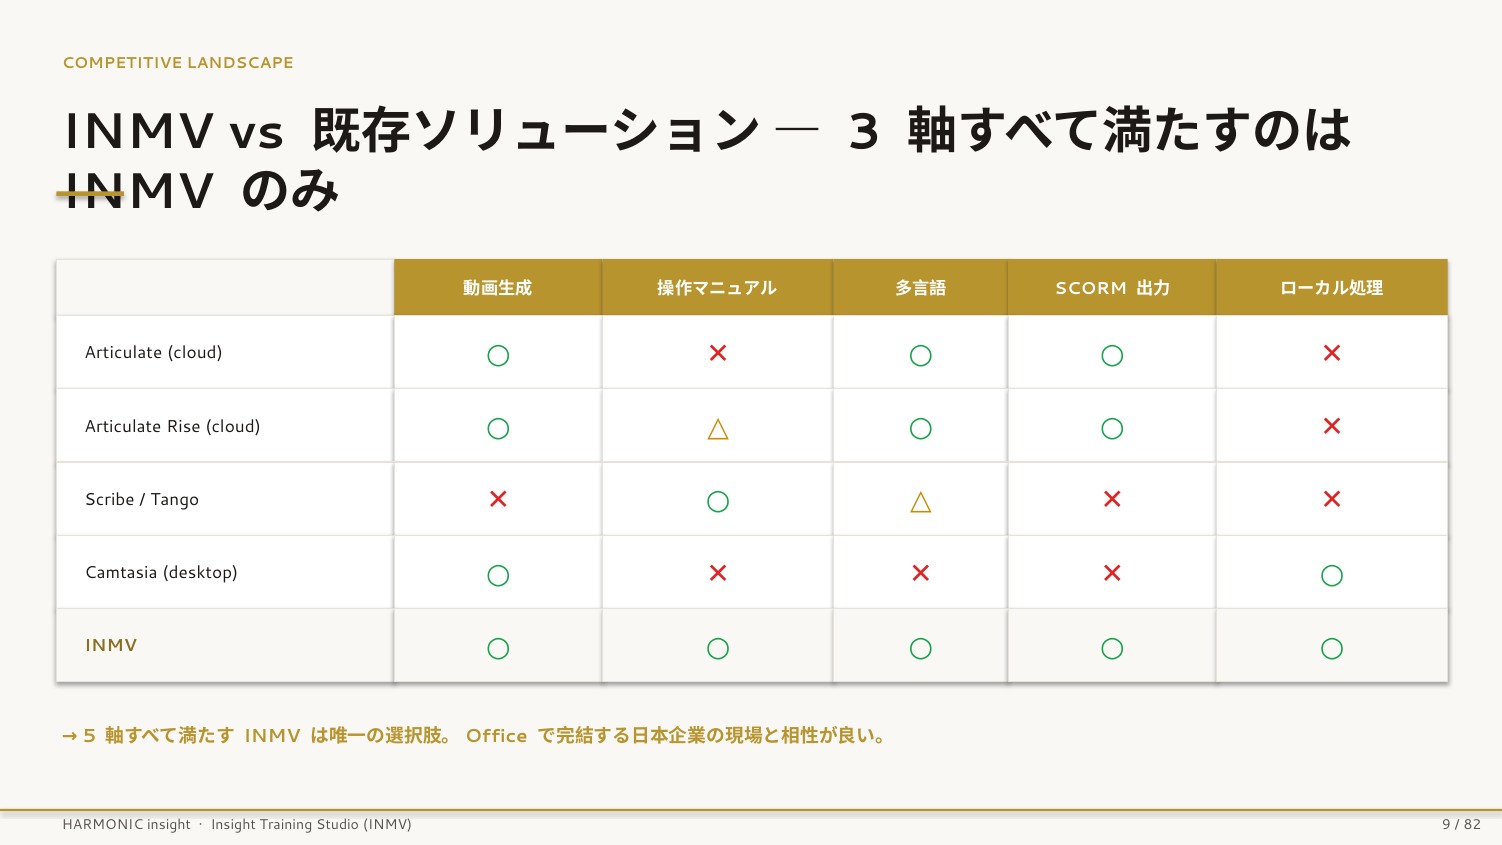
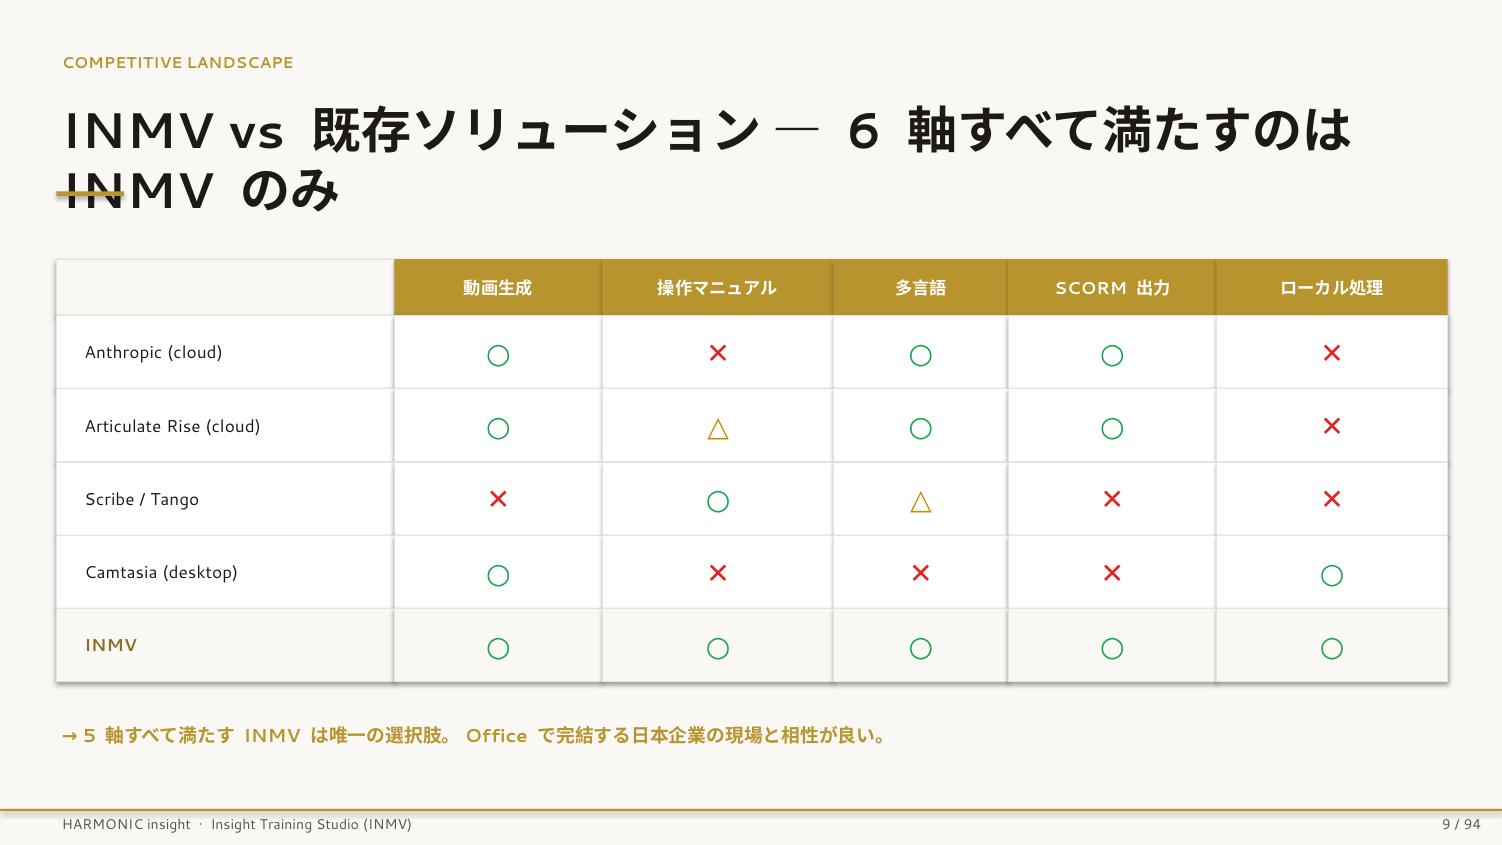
3: 3 -> 6 (864, 132)
Articulate: Articulate -> Anthropic (123, 353)
82: 82 -> 94 (1472, 825)
